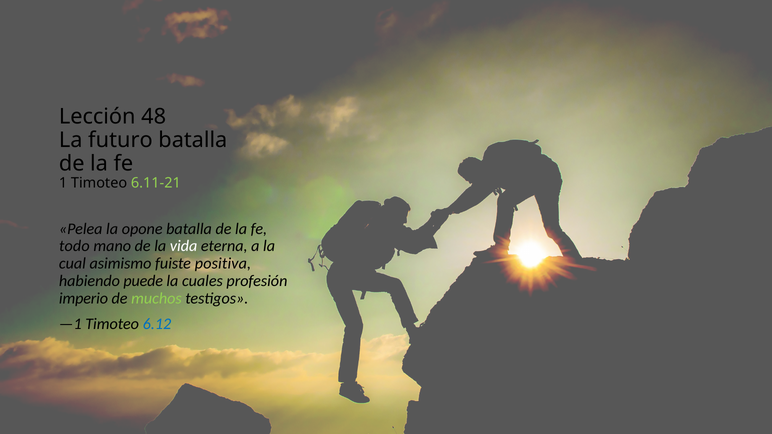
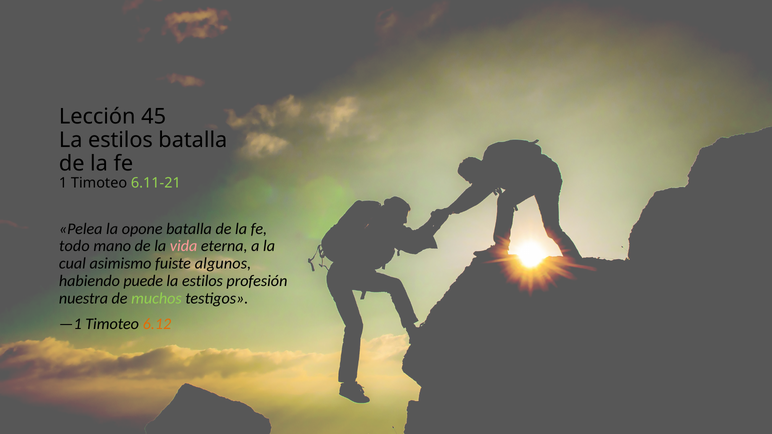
48: 48 -> 45 (154, 117)
futuro: futuro -> estilos (120, 140)
vida colour: white -> pink (184, 246)
positiva: positiva -> algunos (223, 264)
cuales: cuales -> estilos (202, 281)
imperio: imperio -> nuestra (84, 298)
6.12 colour: blue -> orange (157, 324)
